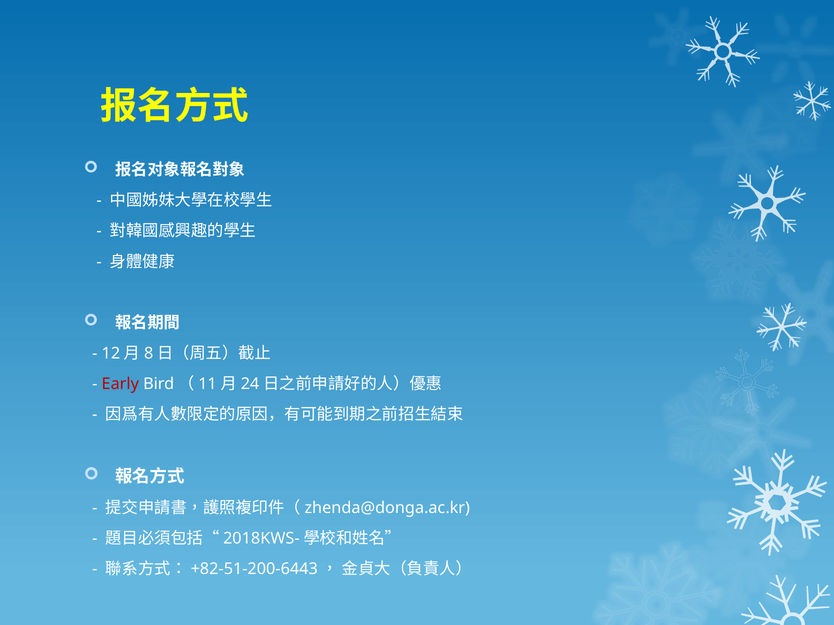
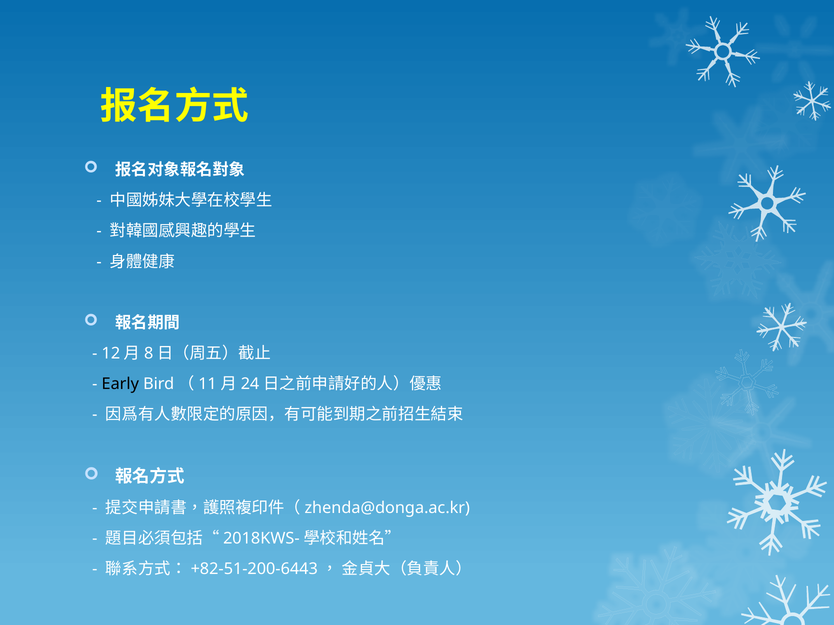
Early colour: red -> black (120, 384)
